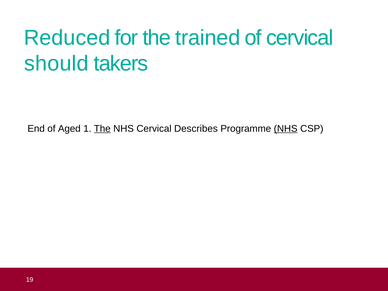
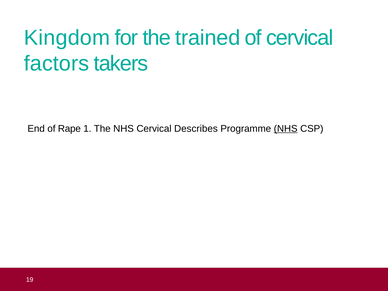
Reduced: Reduced -> Kingdom (67, 38)
should: should -> factors (57, 64)
Aged: Aged -> Rape (69, 129)
The underline: present -> none (102, 129)
